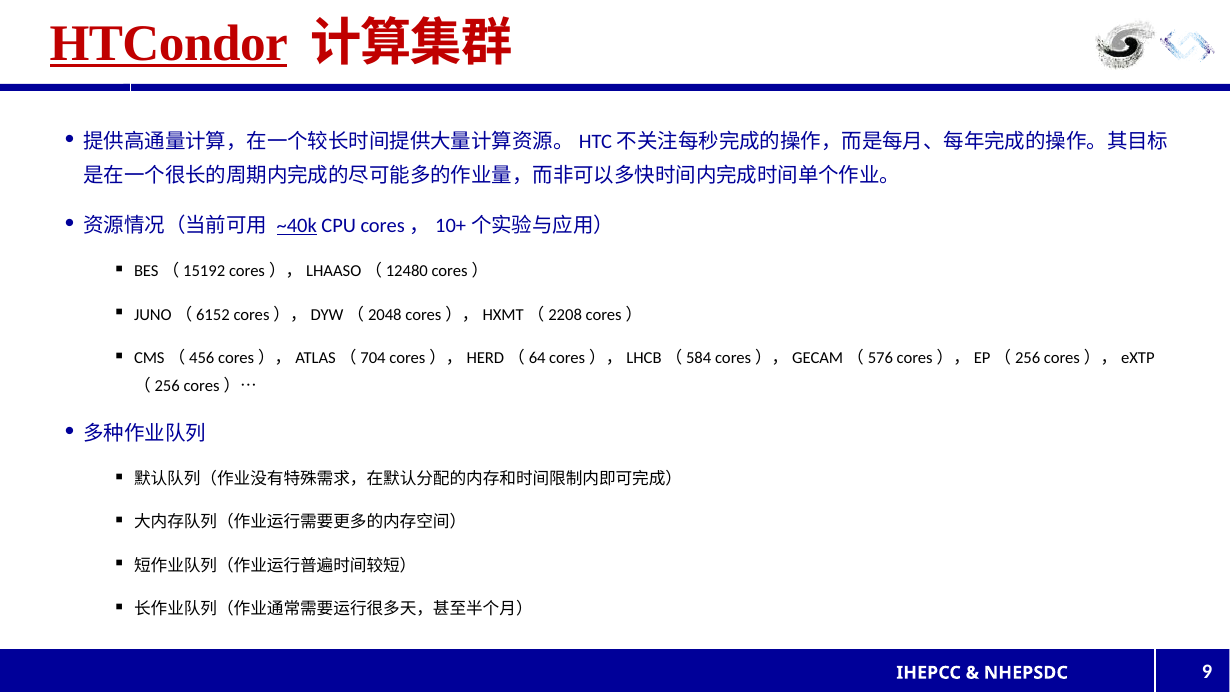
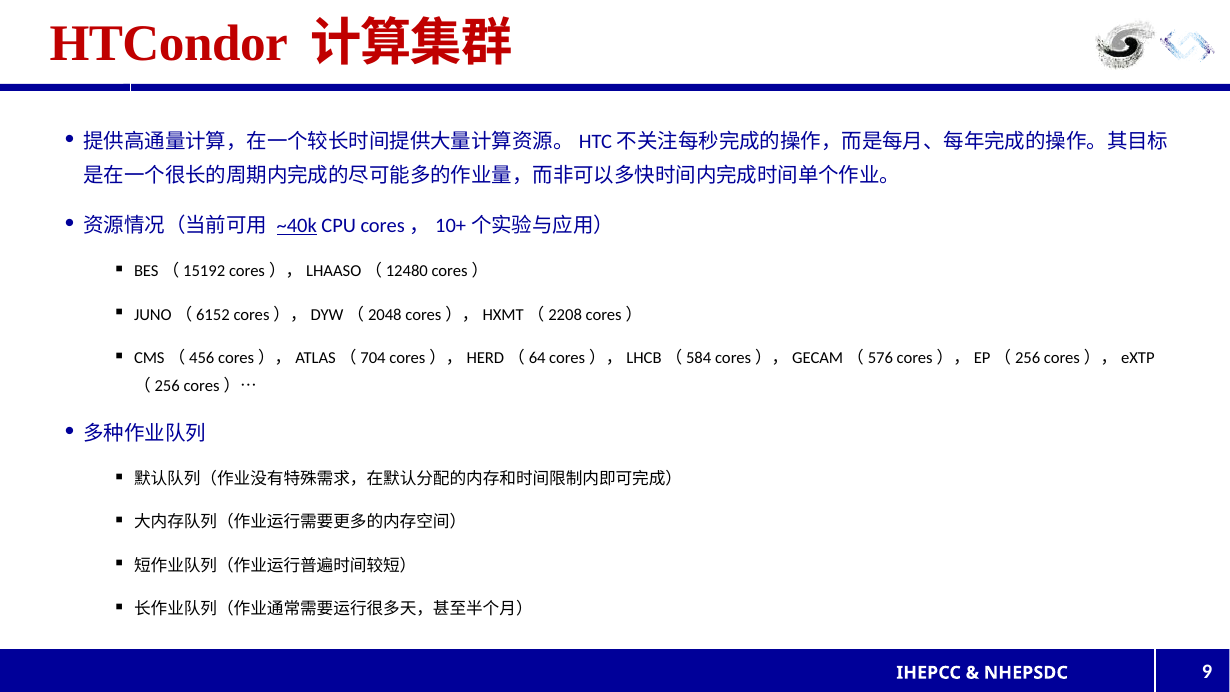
HTCondor underline: present -> none (169, 44)
